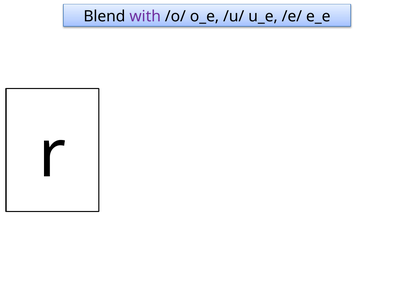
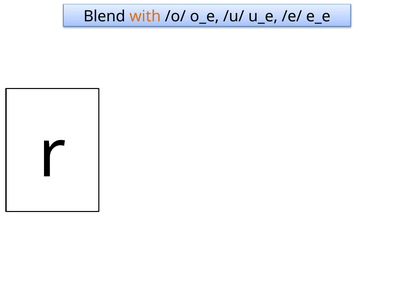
with colour: purple -> orange (145, 16)
